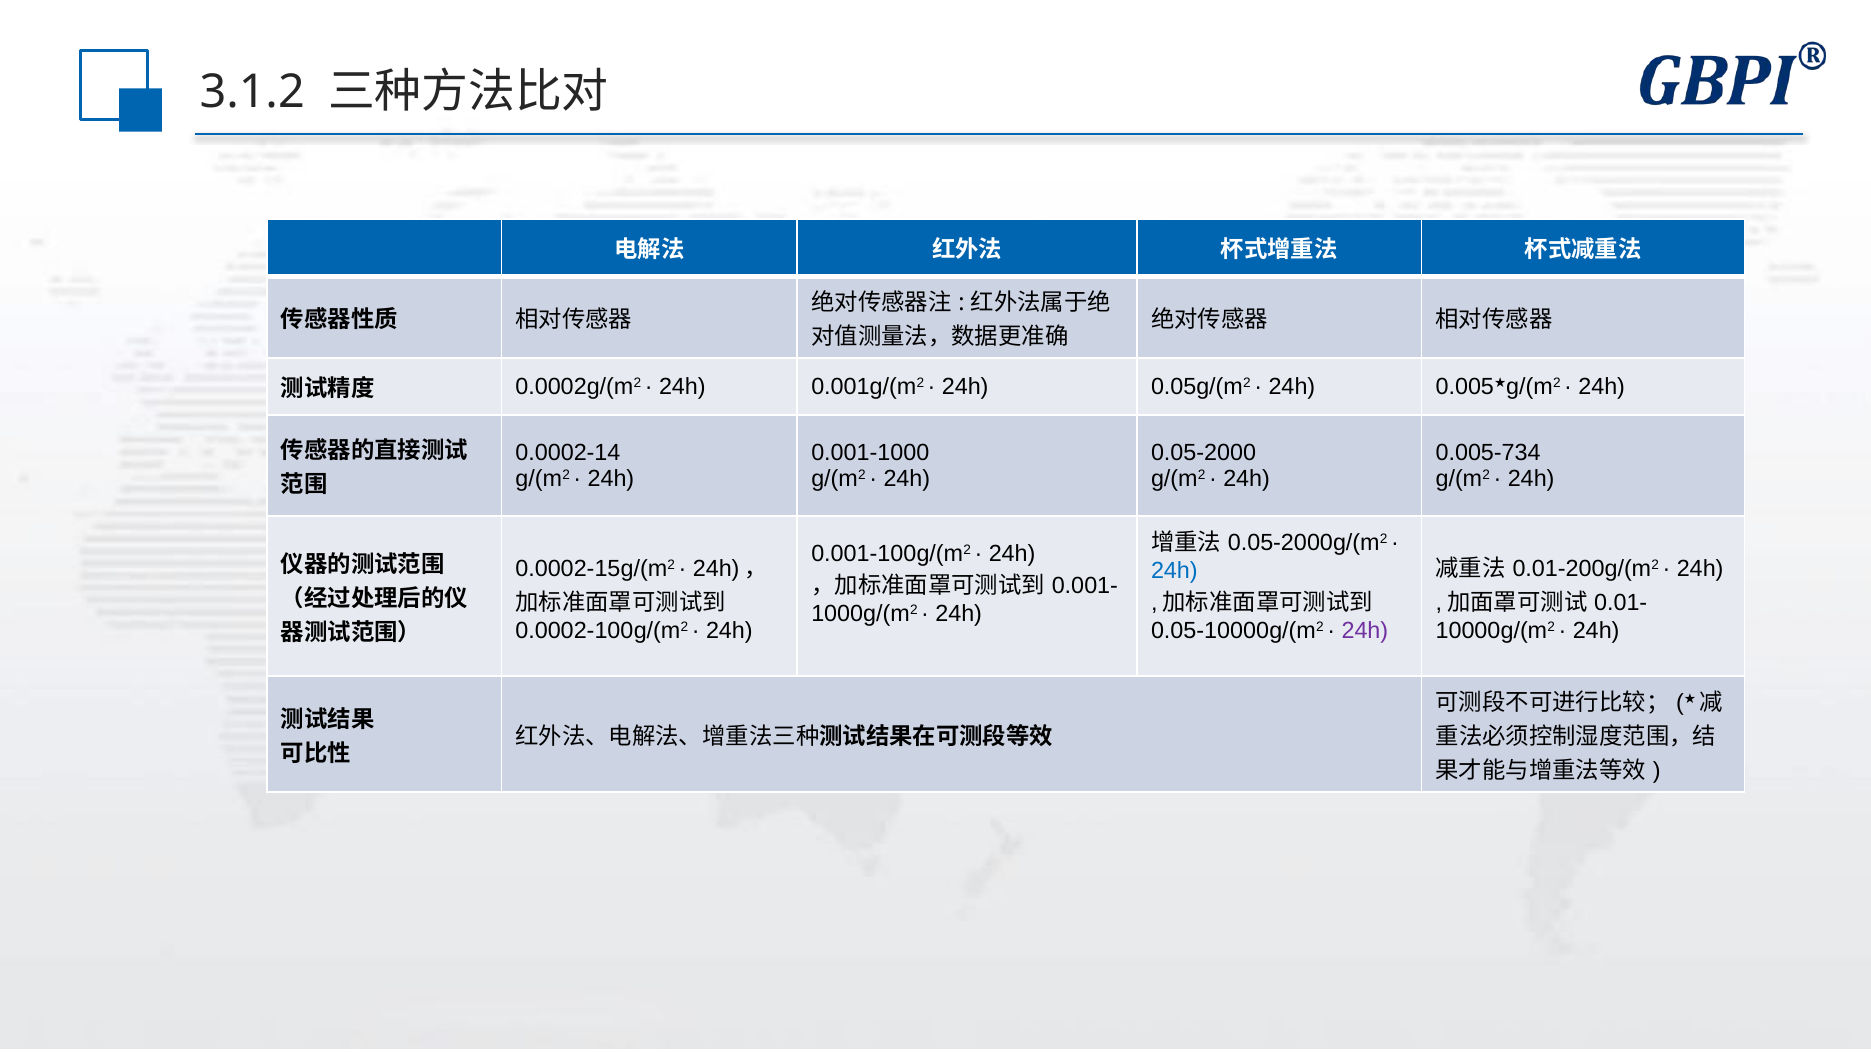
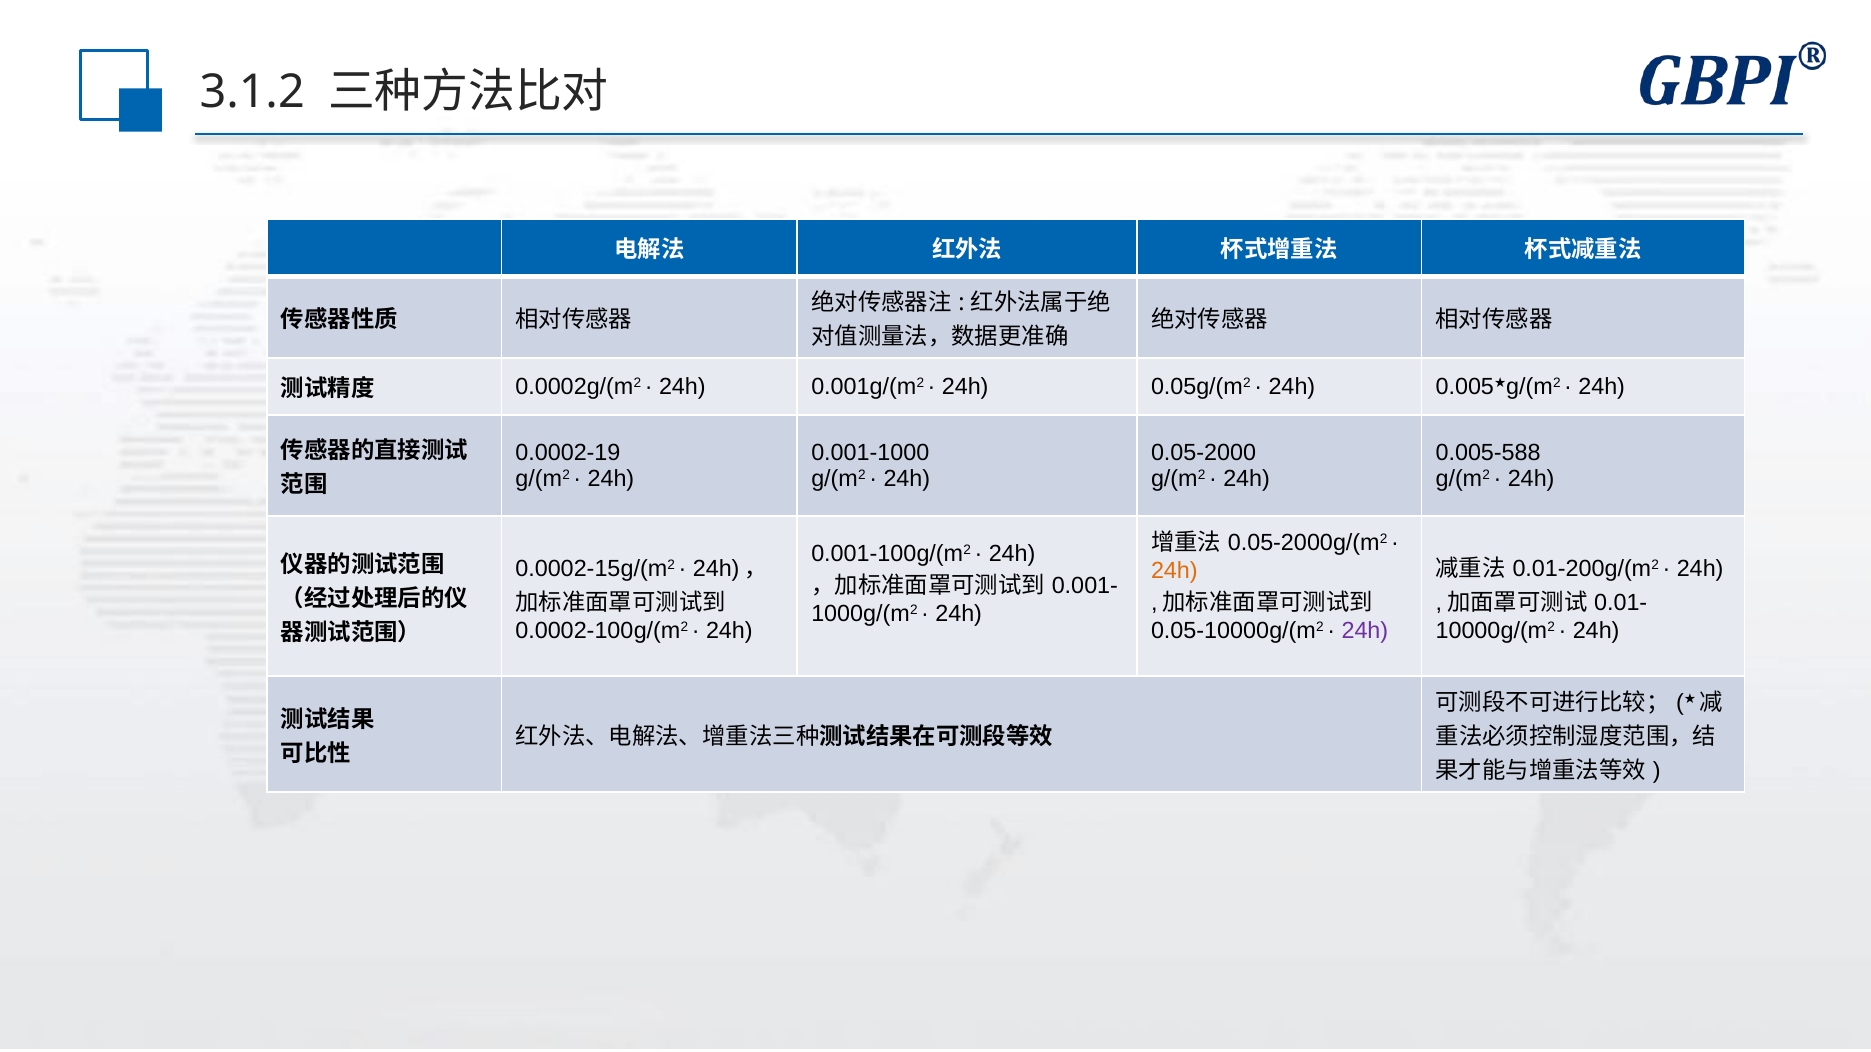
0.0002-14: 0.0002-14 -> 0.0002-19 (568, 453)
0.005-734: 0.005-734 -> 0.005-588 (1488, 453)
24h colour: blue -> orange (1174, 571)
